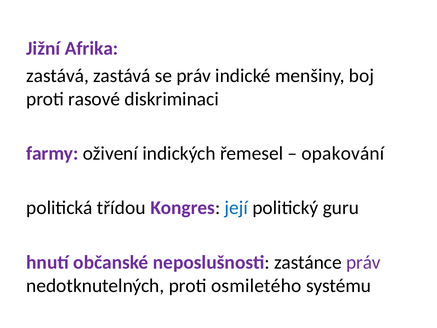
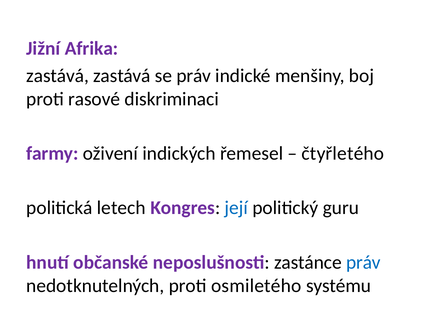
opakování: opakování -> čtyřletého (343, 153)
třídou: třídou -> letech (121, 208)
práv colour: purple -> blue (363, 262)
